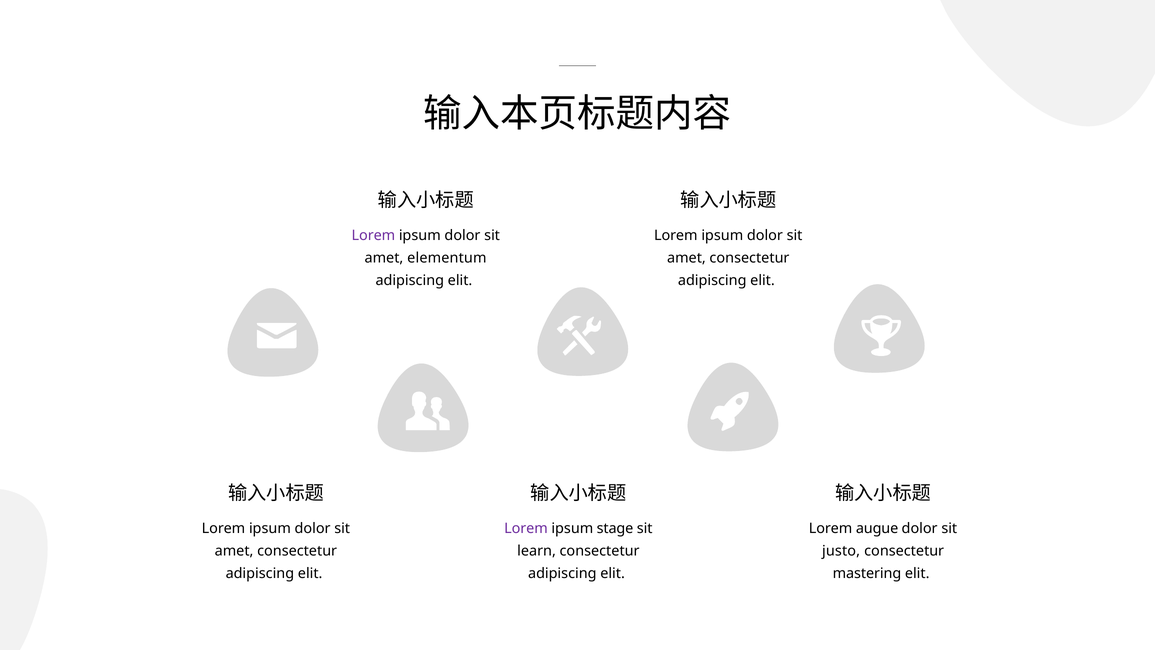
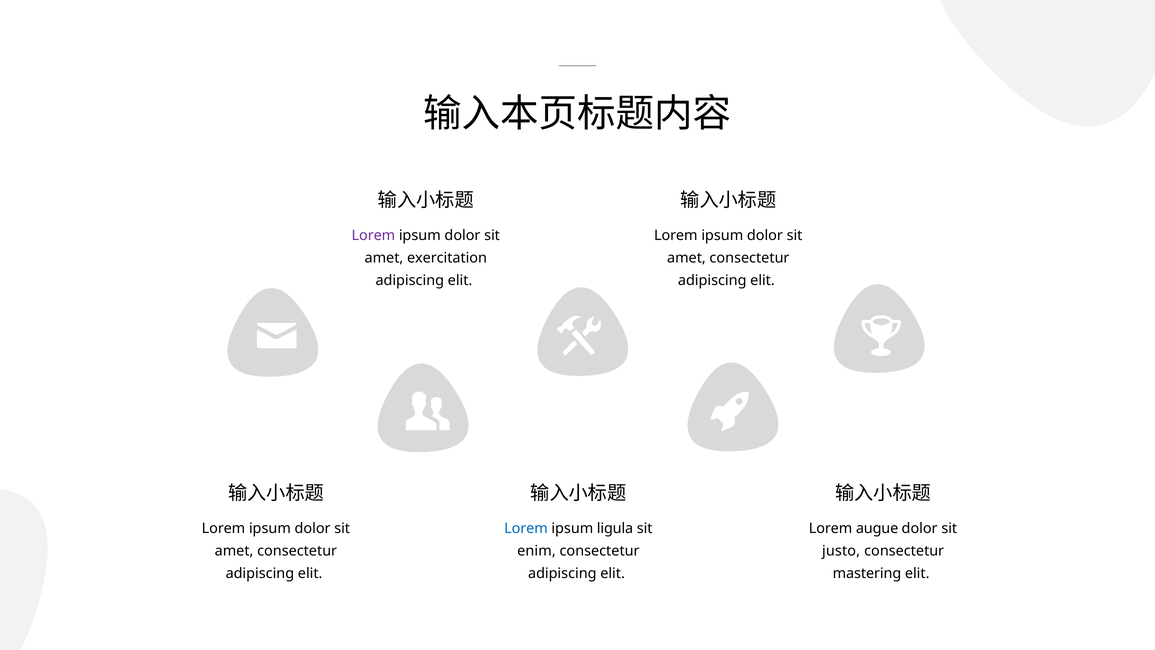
elementum: elementum -> exercitation (447, 258)
Lorem colour: purple -> blue (526, 528)
stage: stage -> ligula (615, 528)
learn: learn -> enim (536, 551)
